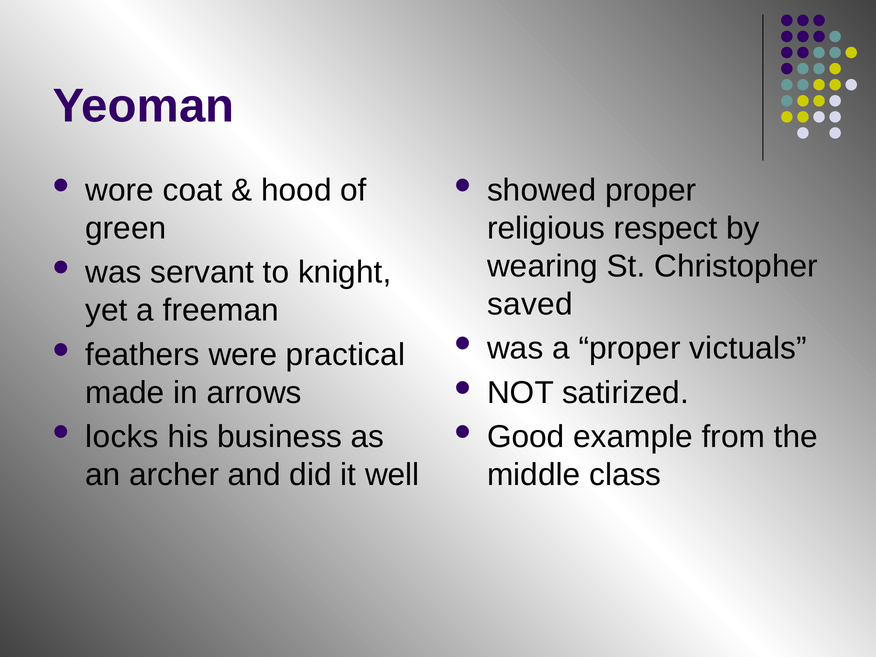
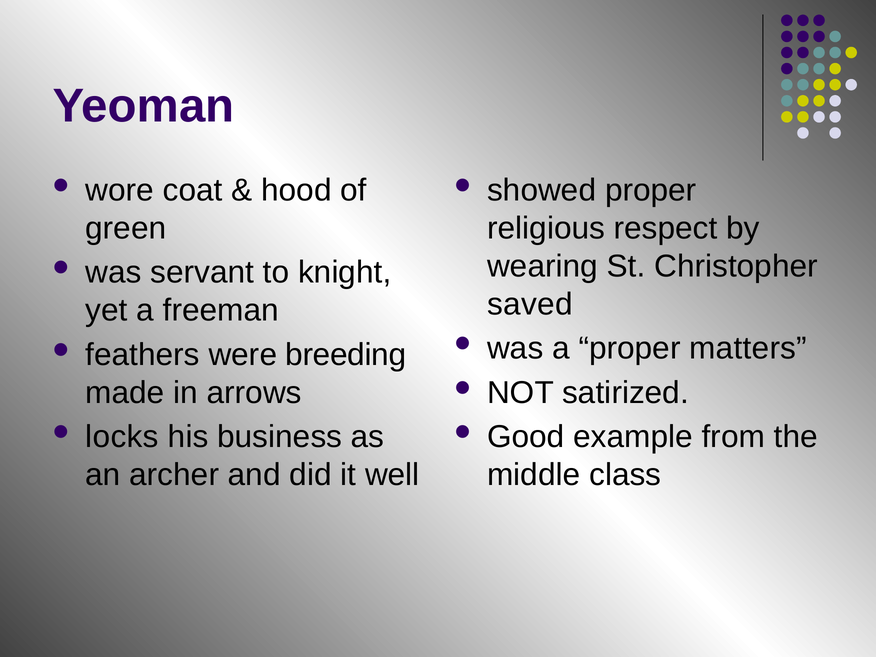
victuals: victuals -> matters (748, 348)
practical: practical -> breeding (346, 355)
